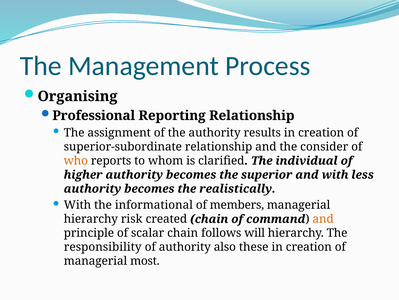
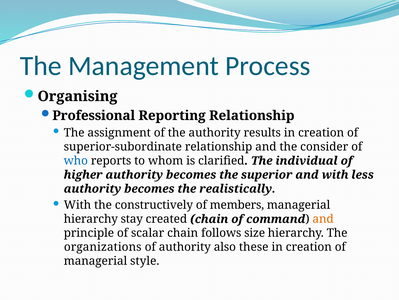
who colour: orange -> blue (76, 160)
informational: informational -> constructively (154, 205)
risk: risk -> stay (132, 219)
will: will -> size (255, 233)
responsibility: responsibility -> organizations (103, 247)
most: most -> style (145, 260)
